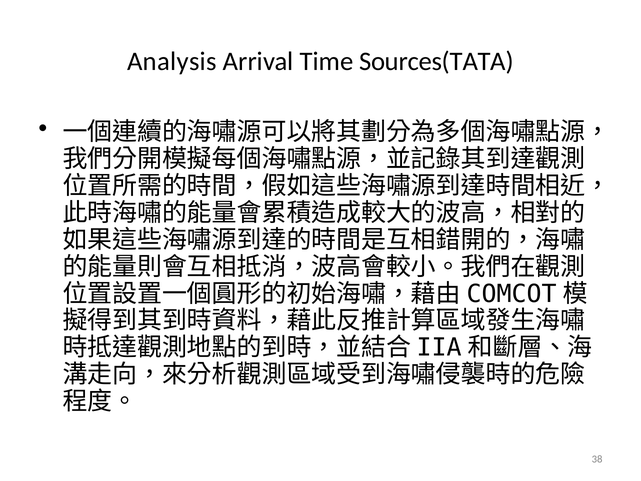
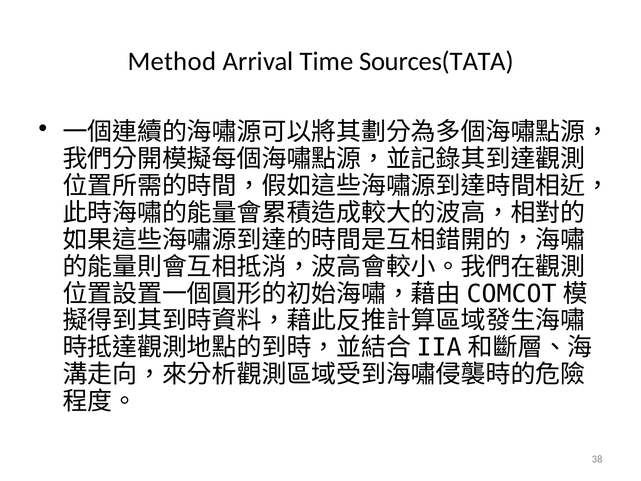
Analysis: Analysis -> Method (172, 61)
